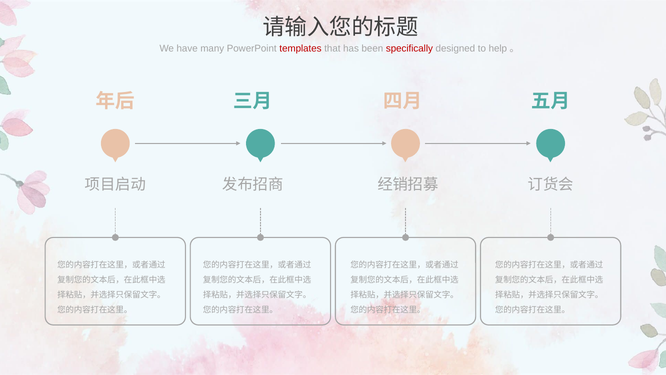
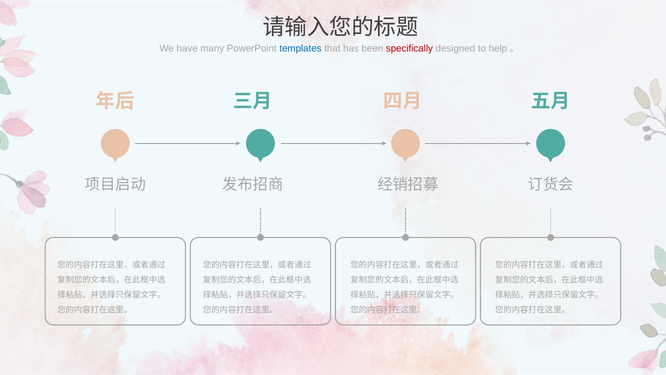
templates colour: red -> blue (301, 48)
